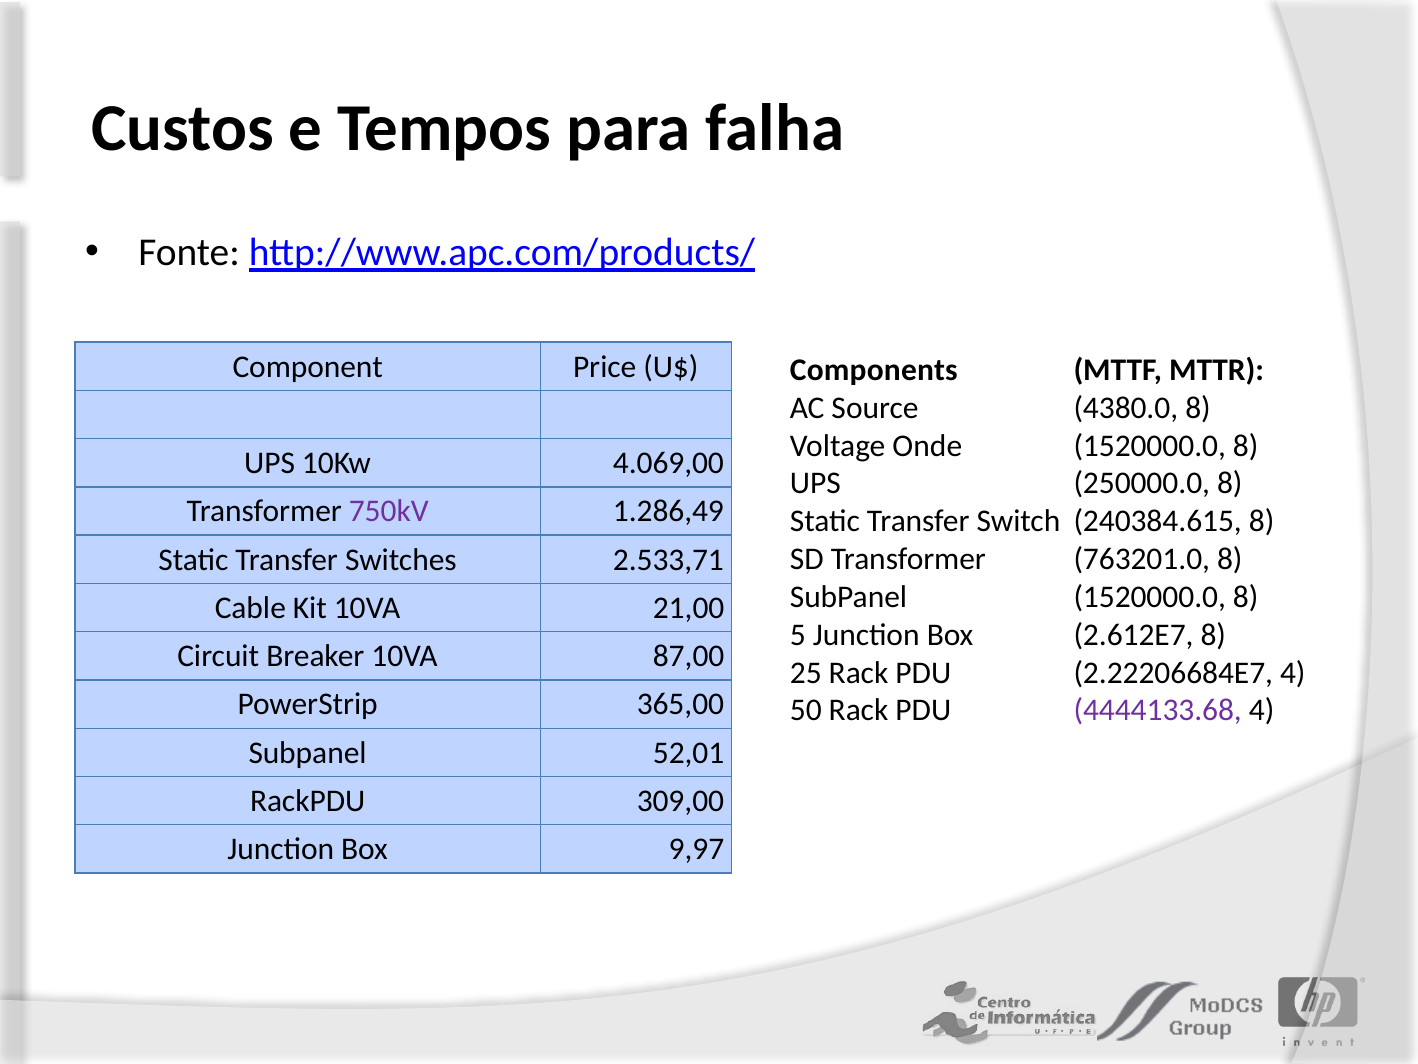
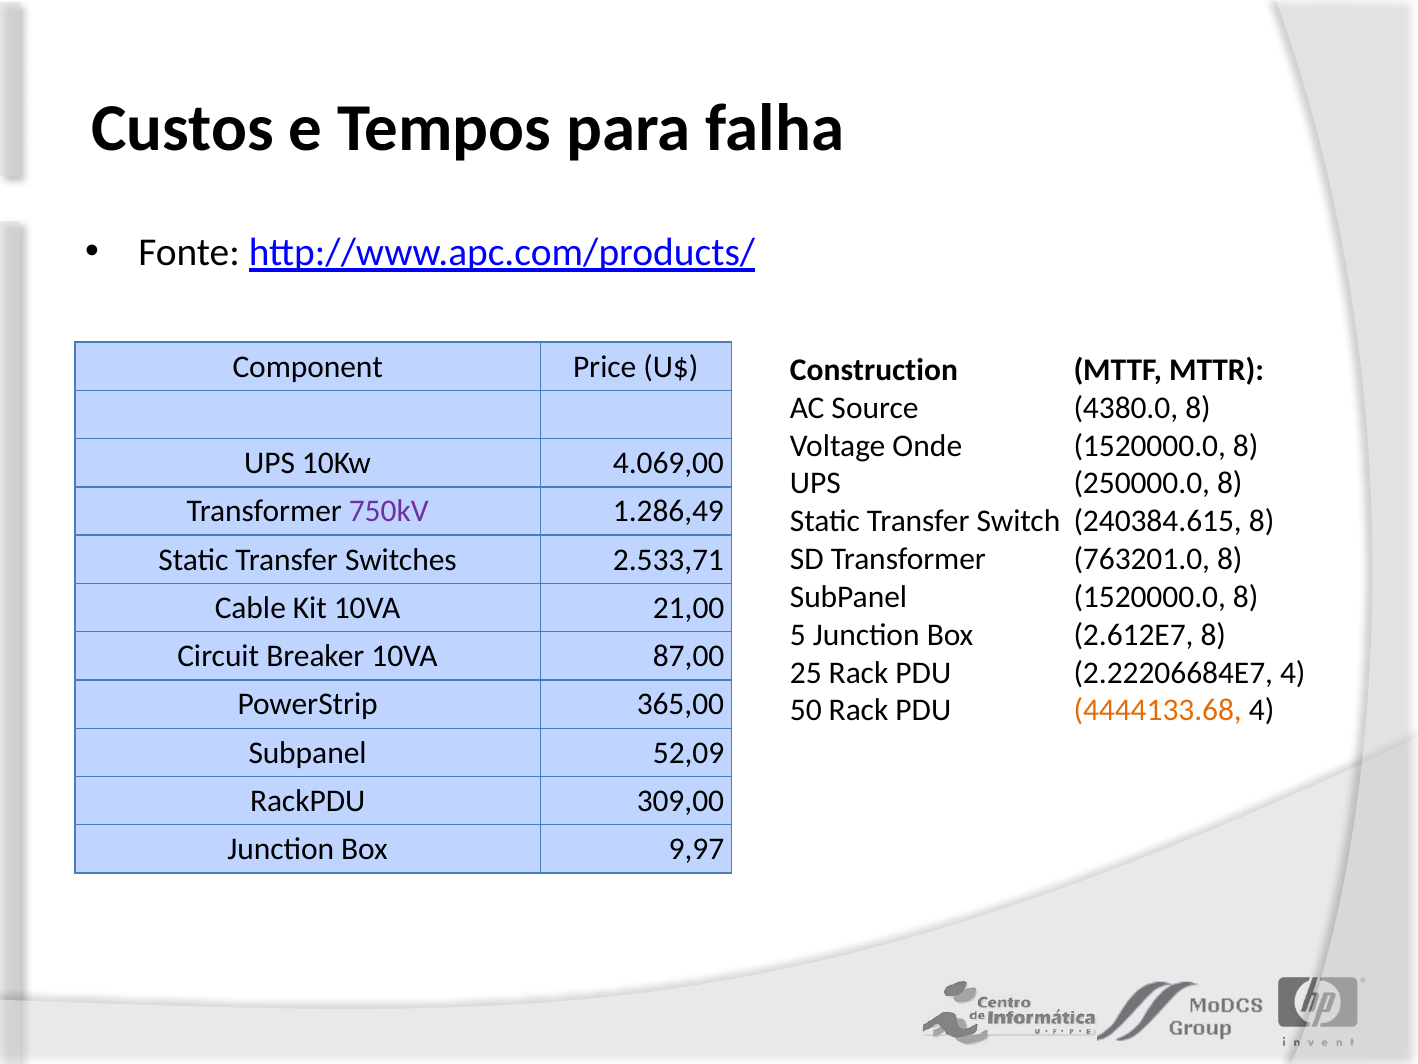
Components: Components -> Construction (874, 370)
4444133.68 colour: purple -> orange (1158, 710)
52,01: 52,01 -> 52,09 (689, 752)
